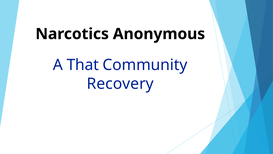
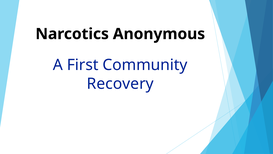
That: That -> First (83, 65)
